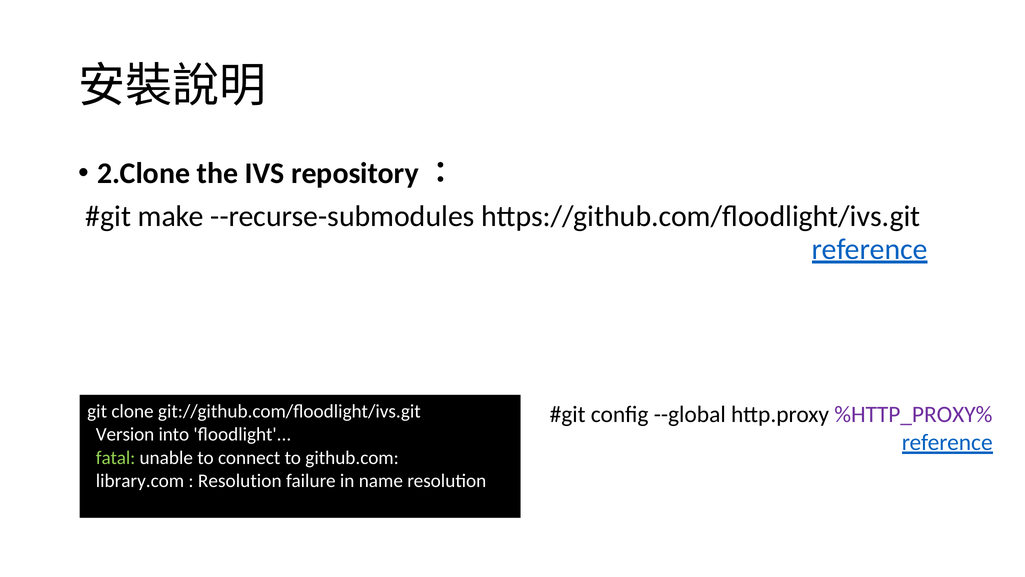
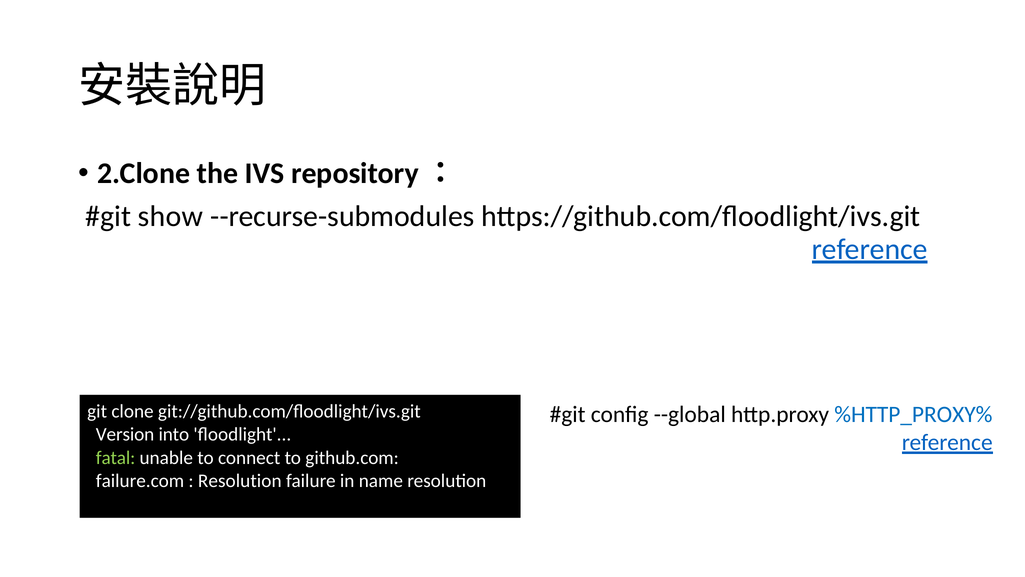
make: make -> show (171, 216)
%HTTP_PROXY% colour: purple -> blue (913, 414)
library.com: library.com -> failure.com (140, 480)
